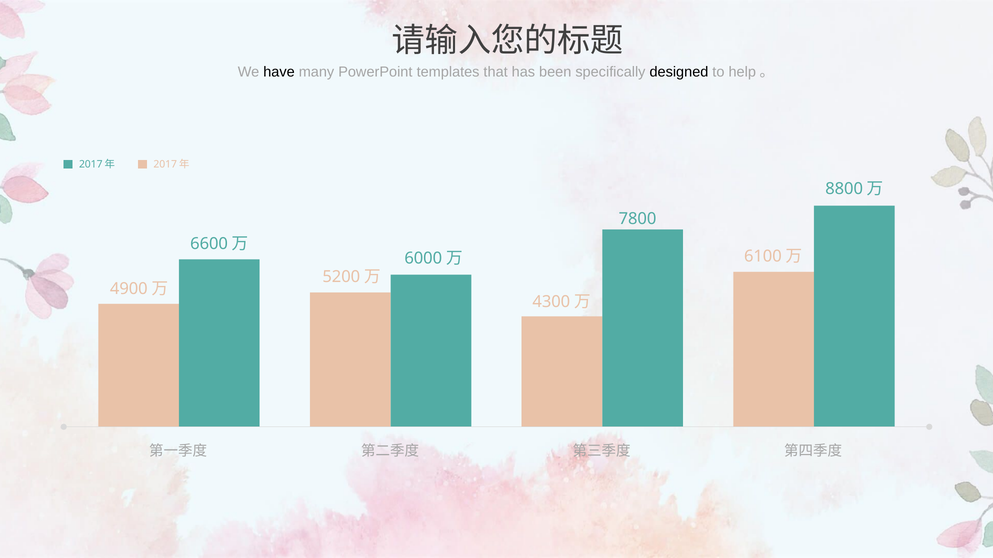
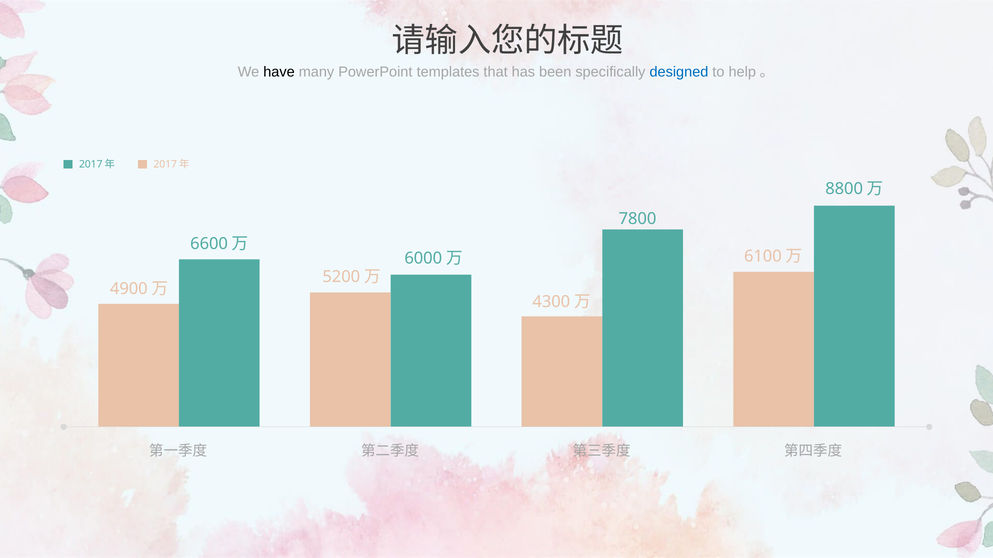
designed colour: black -> blue (679, 72)
